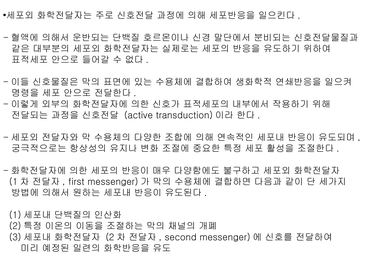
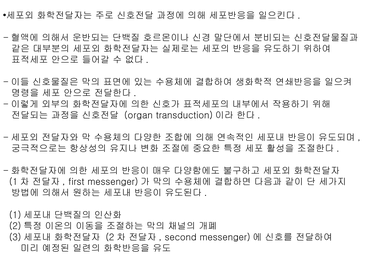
active: active -> organ (138, 115)
